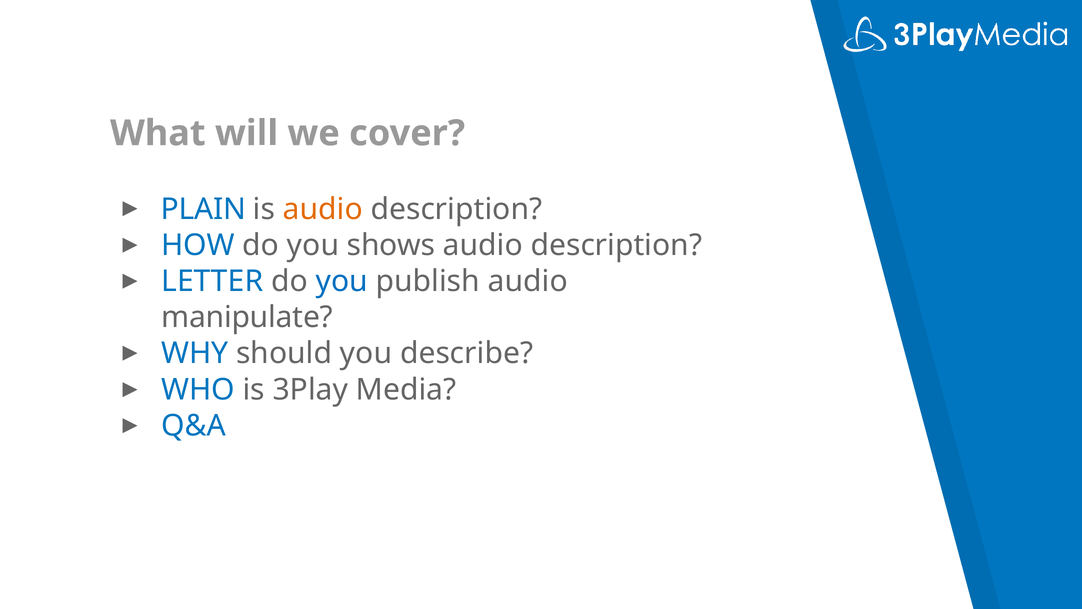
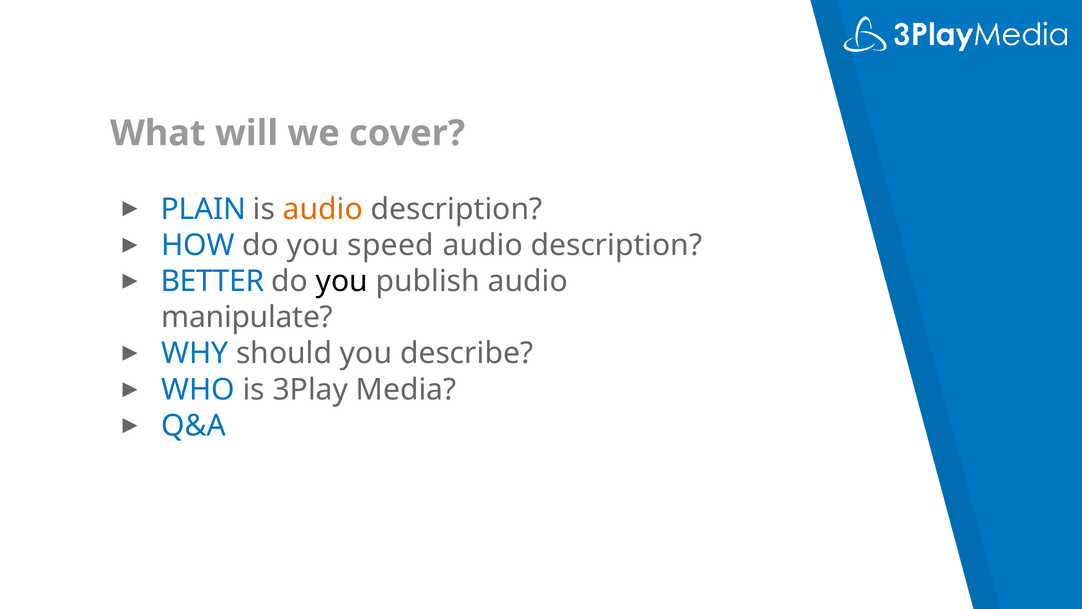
shows: shows -> speed (391, 245)
LETTER: LETTER -> BETTER (212, 281)
you colour: blue -> black (342, 281)
